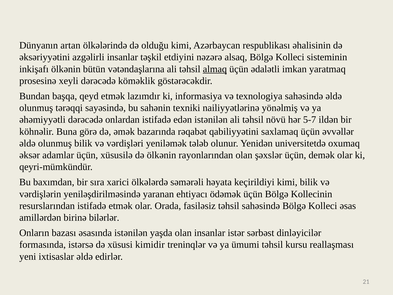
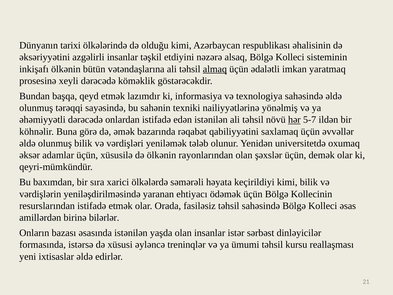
artan: artan -> tarixi (71, 45)
hər underline: none -> present (294, 120)
kimidir: kimidir -> əyləncə (150, 245)
